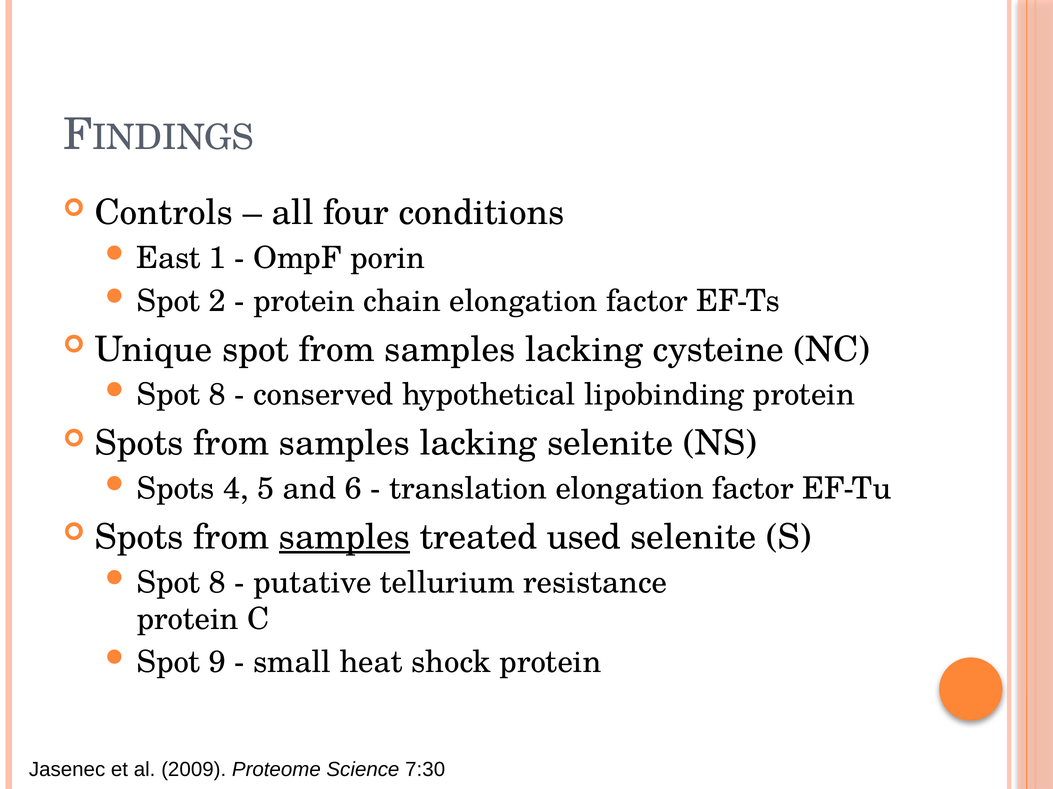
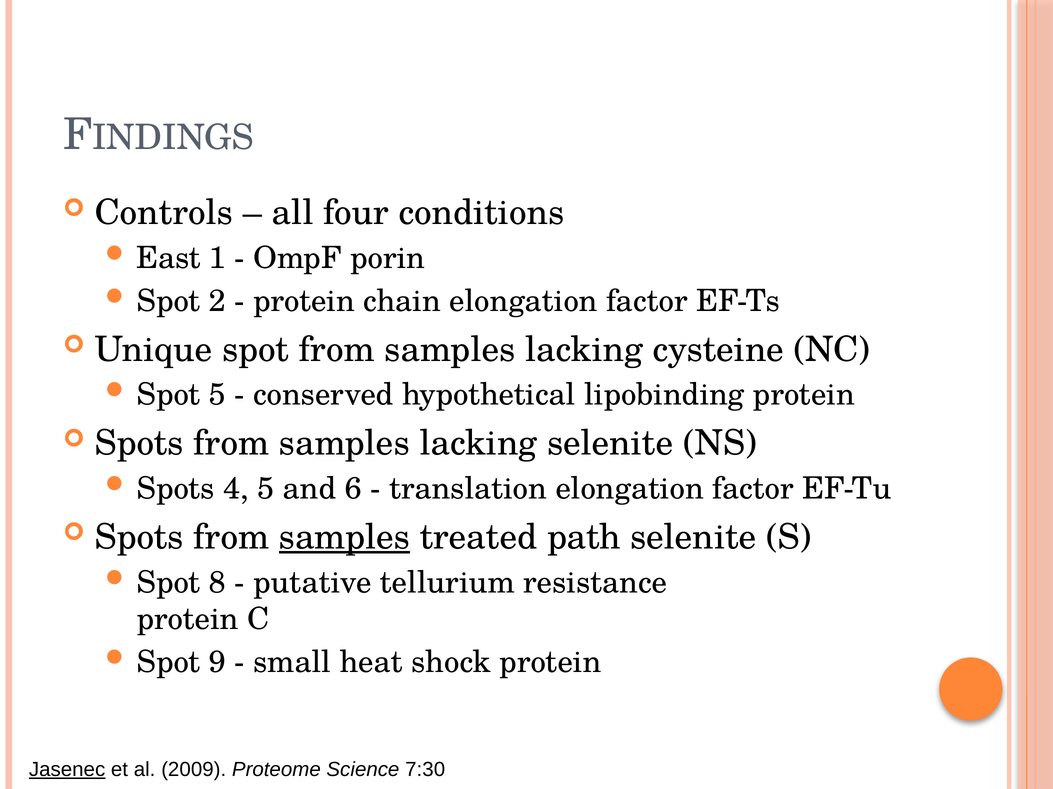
8: 8 -> 5 (217, 395)
used: used -> path (584, 538)
Jasenec underline: none -> present (67, 770)
